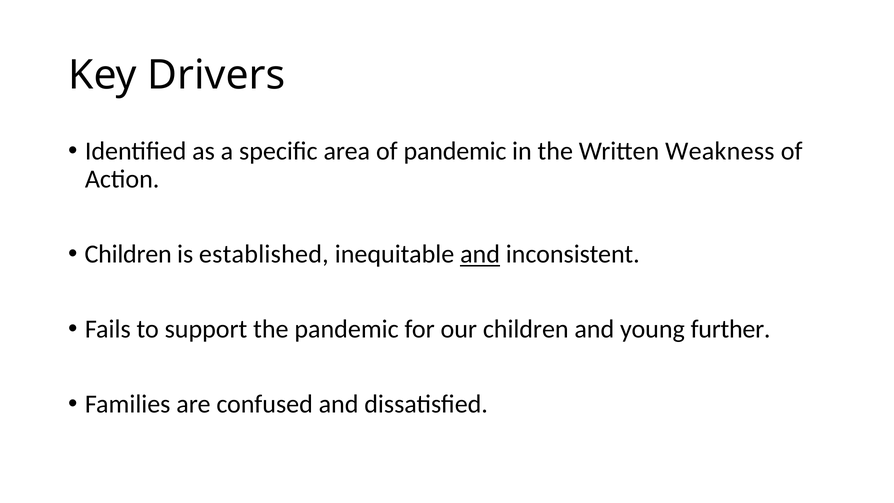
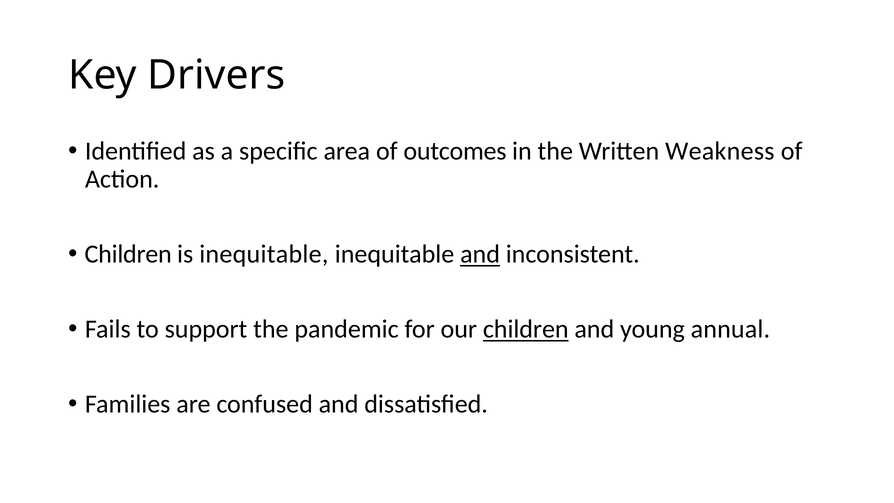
of pandemic: pandemic -> outcomes (455, 151)
is established: established -> inequitable (264, 254)
children underline: none -> present (526, 329)
further: further -> annual (730, 329)
